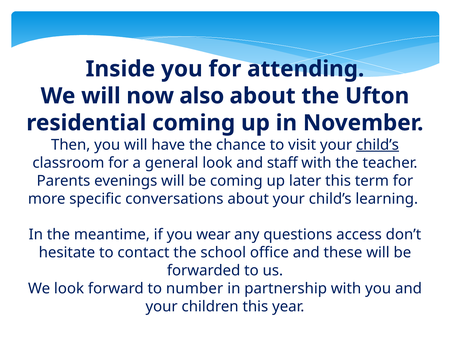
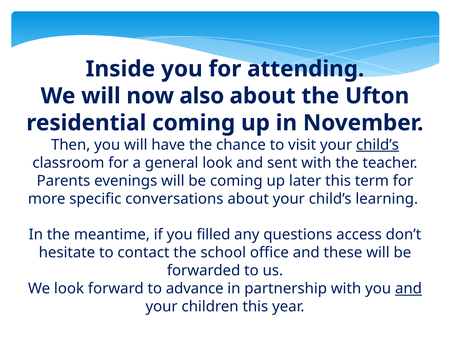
staff: staff -> sent (282, 163)
wear: wear -> filled (213, 235)
number: number -> advance (195, 289)
and underline: none -> present (409, 289)
